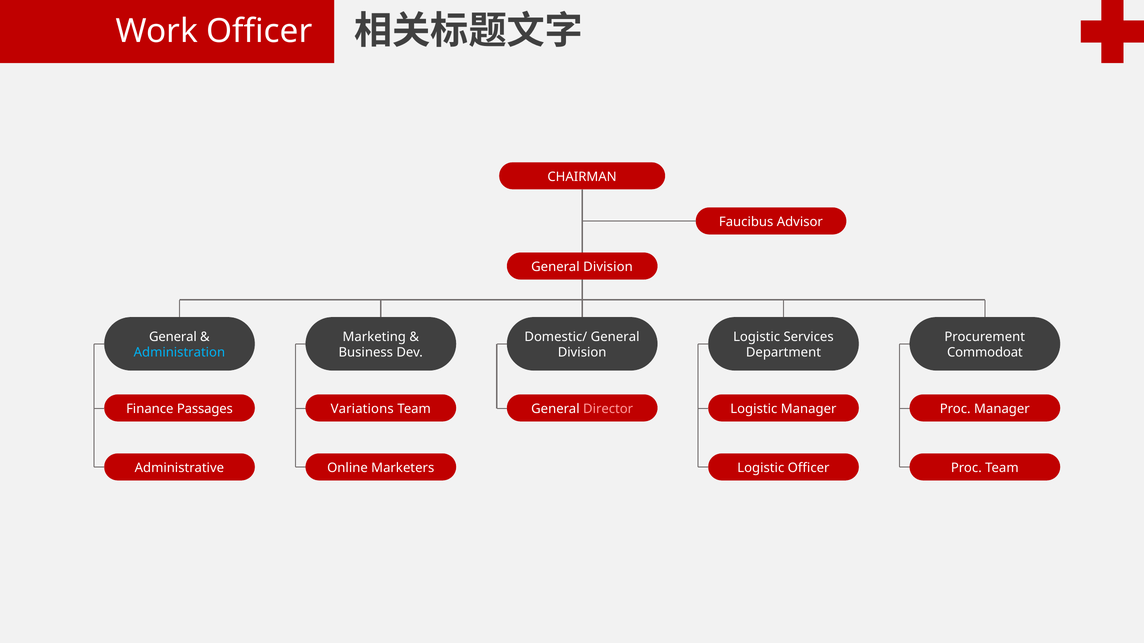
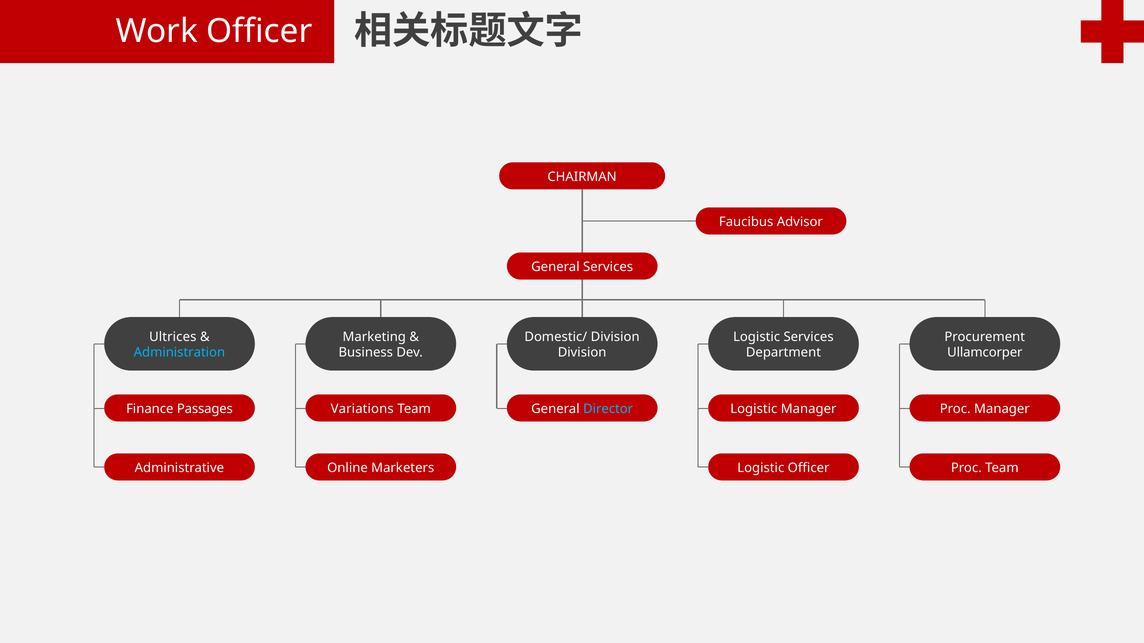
Division: Division -> Services (608, 267)
General: General -> Ultrices (173, 337)
Domestic/ General: General -> Division (615, 337)
Commodoat: Commodoat -> Ullamcorper (985, 353)
Director colour: pink -> light blue (608, 409)
